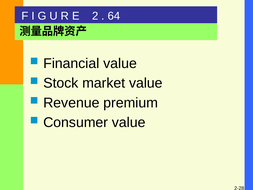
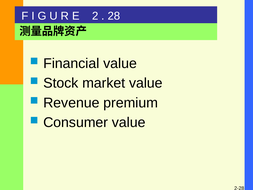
64: 64 -> 28 (114, 16)
